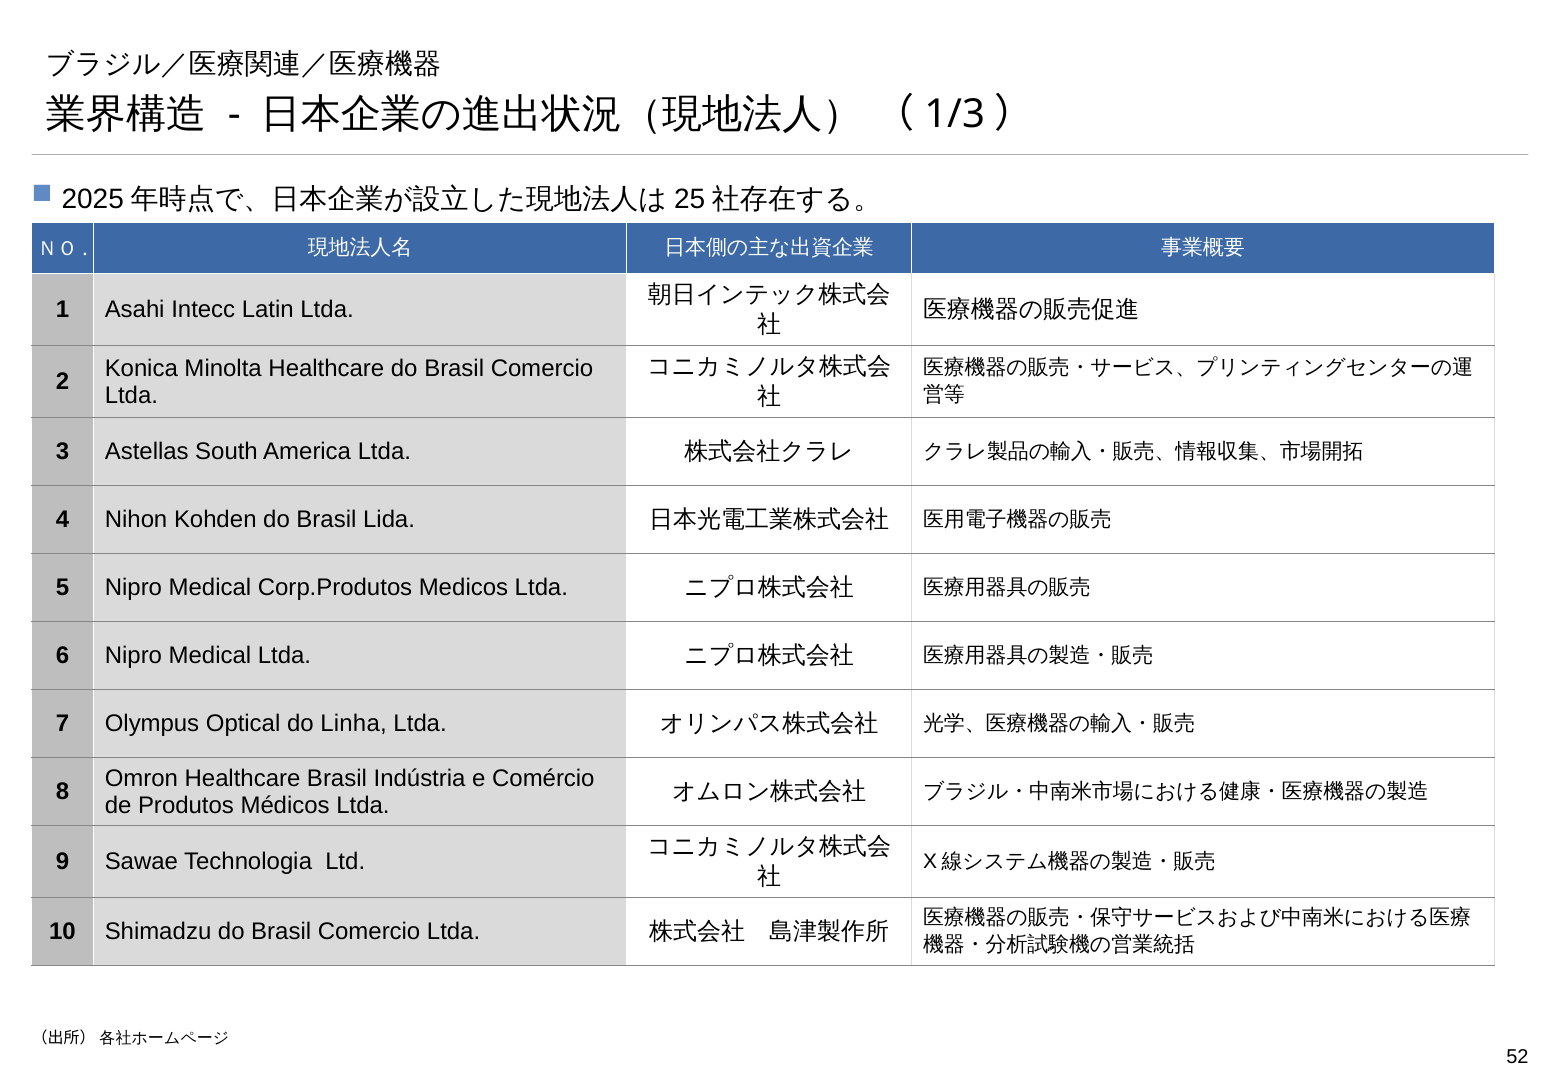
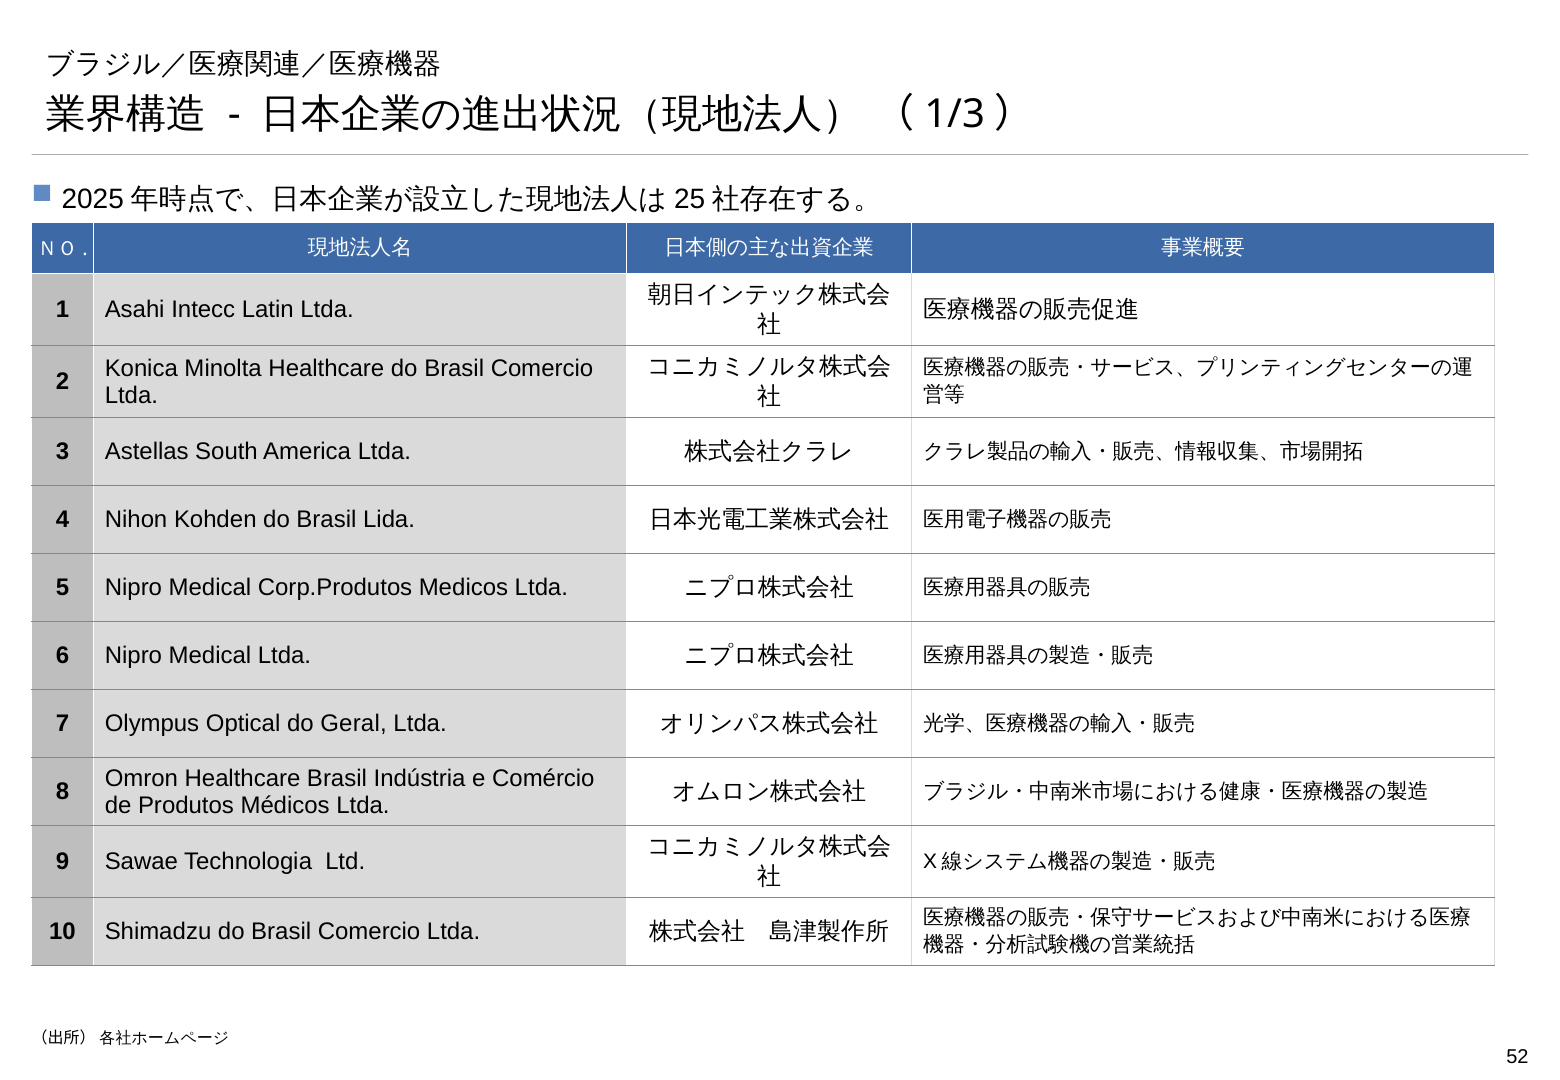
Linha: Linha -> Geral (354, 724)
